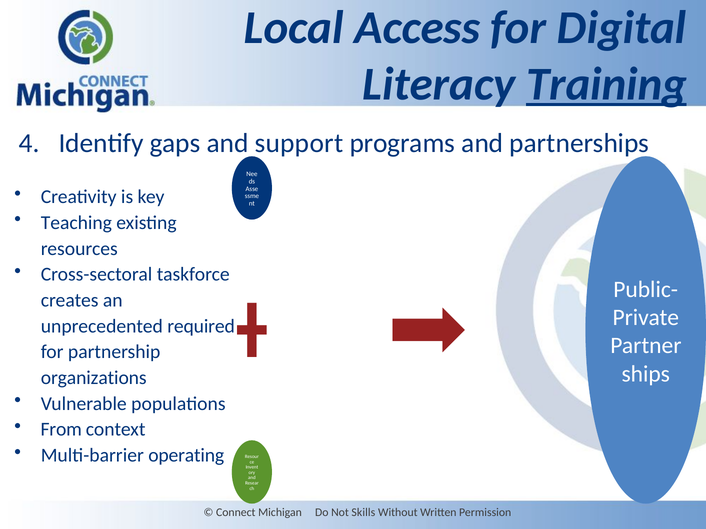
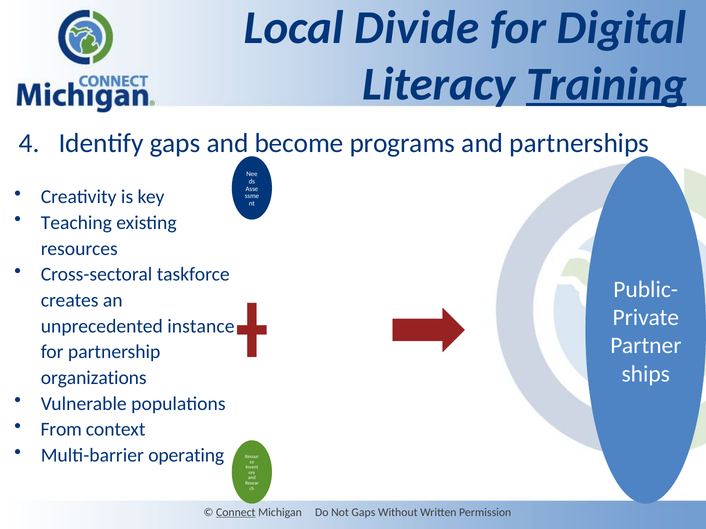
Access: Access -> Divide (417, 28)
support: support -> become (299, 143)
required: required -> instance (201, 326)
Connect underline: none -> present (236, 513)
Not Skills: Skills -> Gaps (363, 513)
